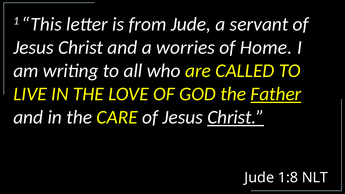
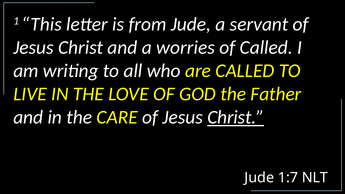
of Home: Home -> Called (266, 47)
Father underline: present -> none (276, 94)
1:8: 1:8 -> 1:7 (288, 178)
